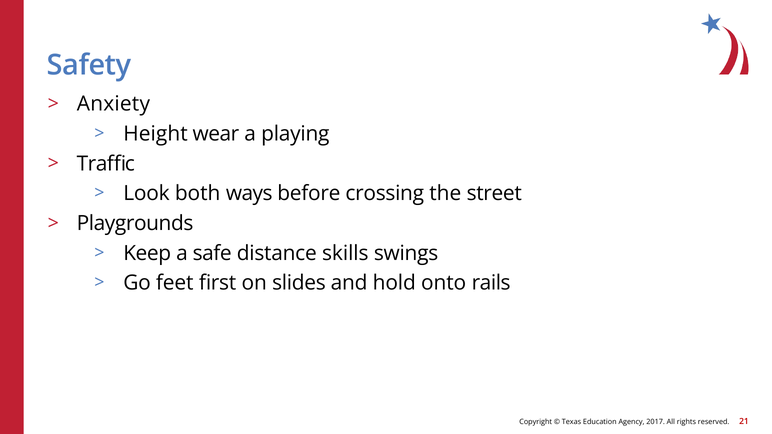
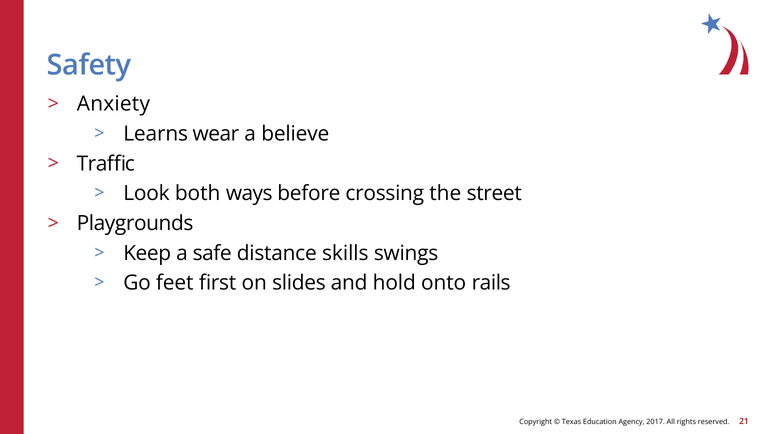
Height: Height -> Learns (156, 134)
playing: playing -> believe (295, 134)
